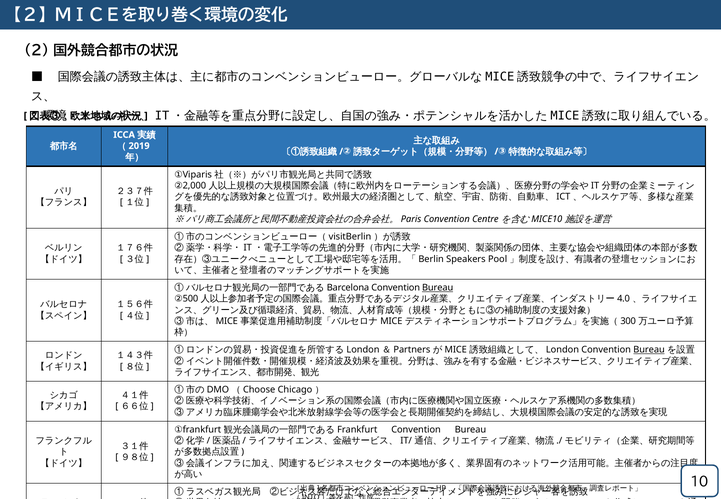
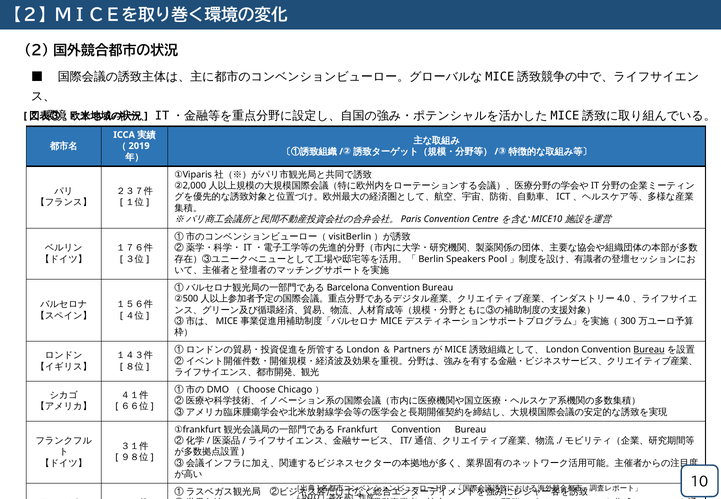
Bureau underline: present -> none (438, 288)
